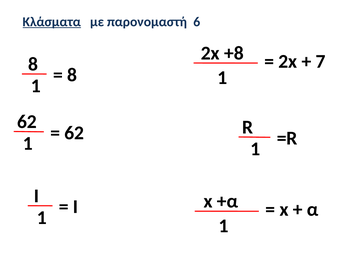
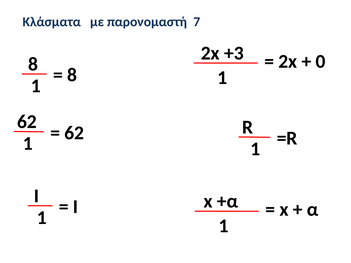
Κλάσματα underline: present -> none (52, 22)
6: 6 -> 7 (197, 22)
+8: +8 -> +3 (234, 53)
7: 7 -> 0 (321, 61)
